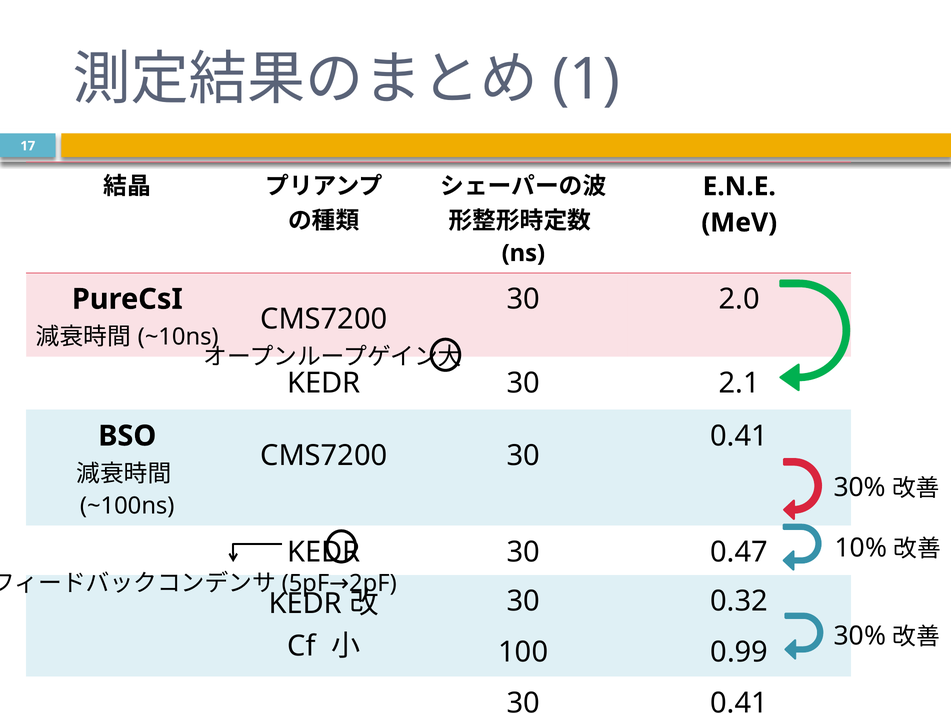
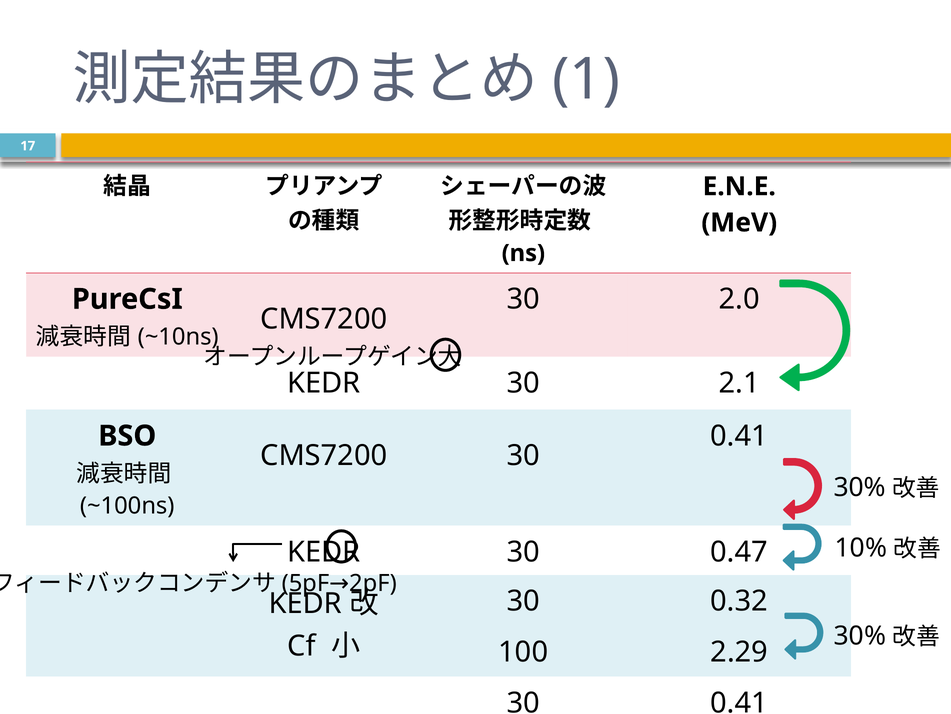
0.99: 0.99 -> 2.29 (739, 651)
